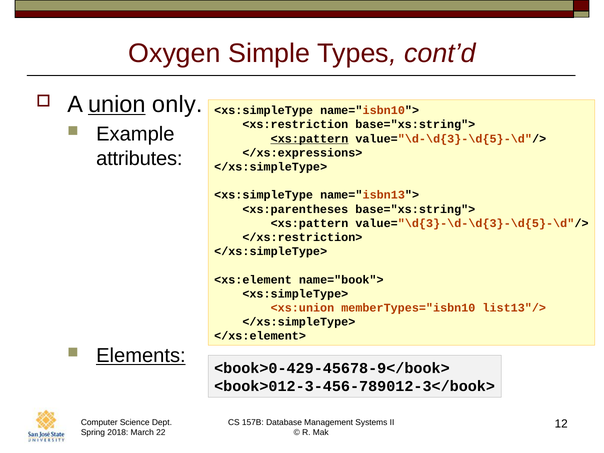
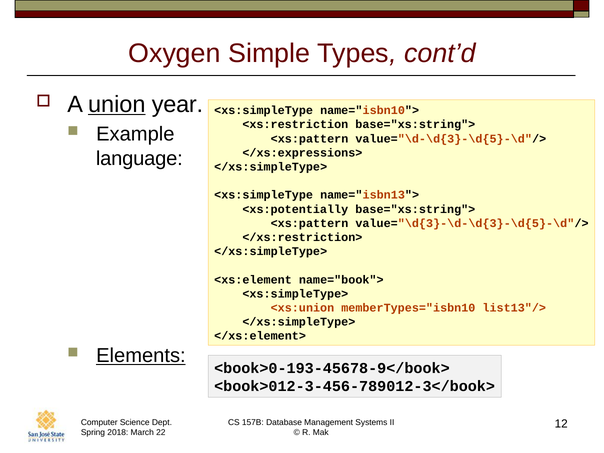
only: only -> year (177, 104)
<xs:pattern underline: present -> none (310, 139)
attributes: attributes -> language (139, 158)
<xs:parentheses: <xs:parentheses -> <xs:potentially (295, 209)
<book>0-429-45678-9</book>: <book>0-429-45678-9</book> -> <book>0-193-45678-9</book> (332, 368)
